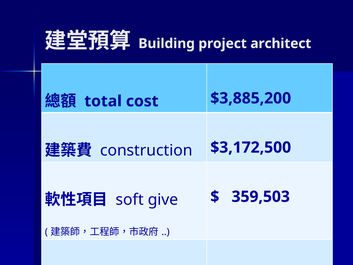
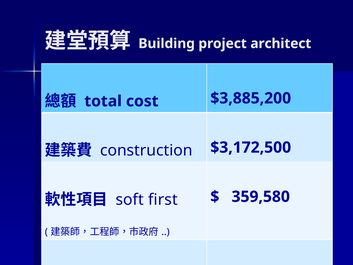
give: give -> first (163, 199)
359,503: 359,503 -> 359,580 (261, 197)
